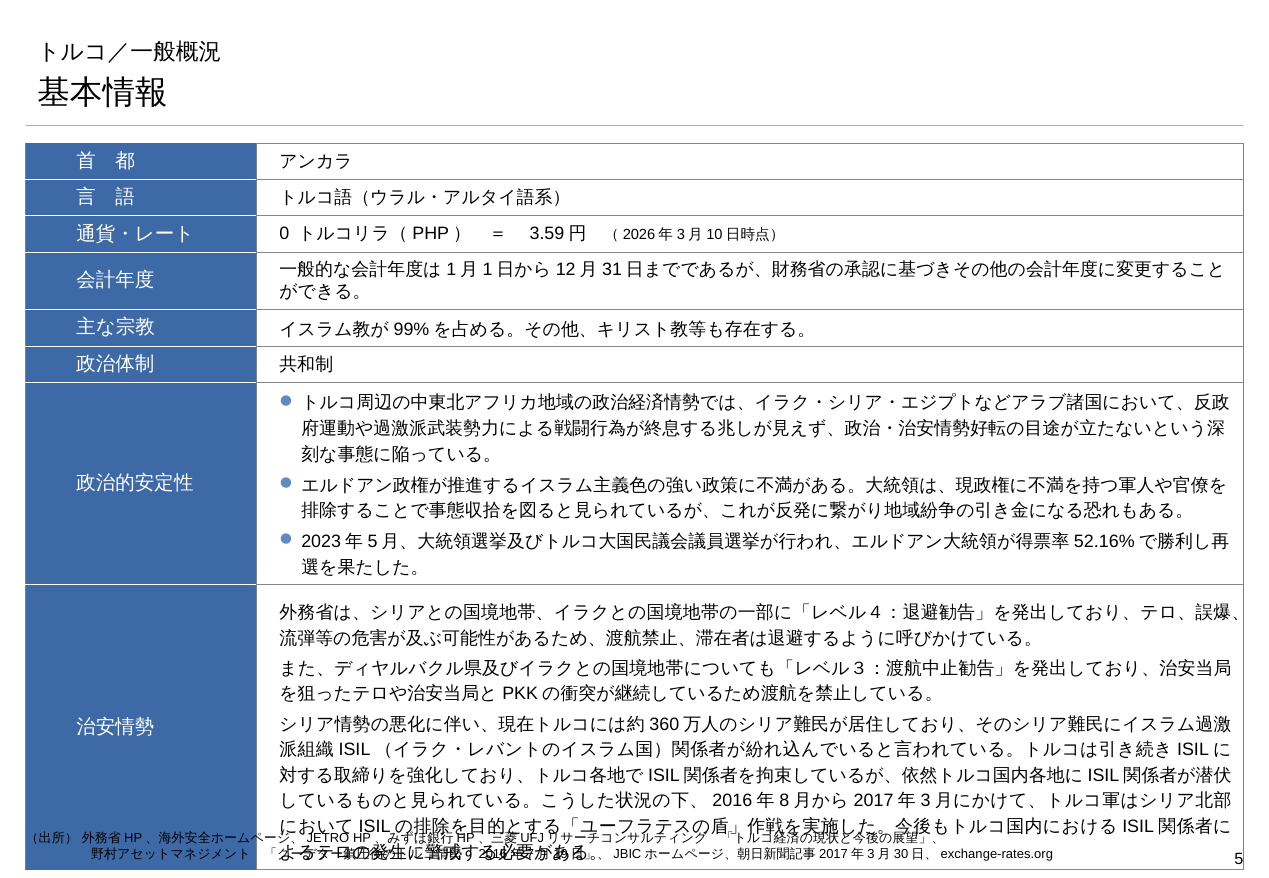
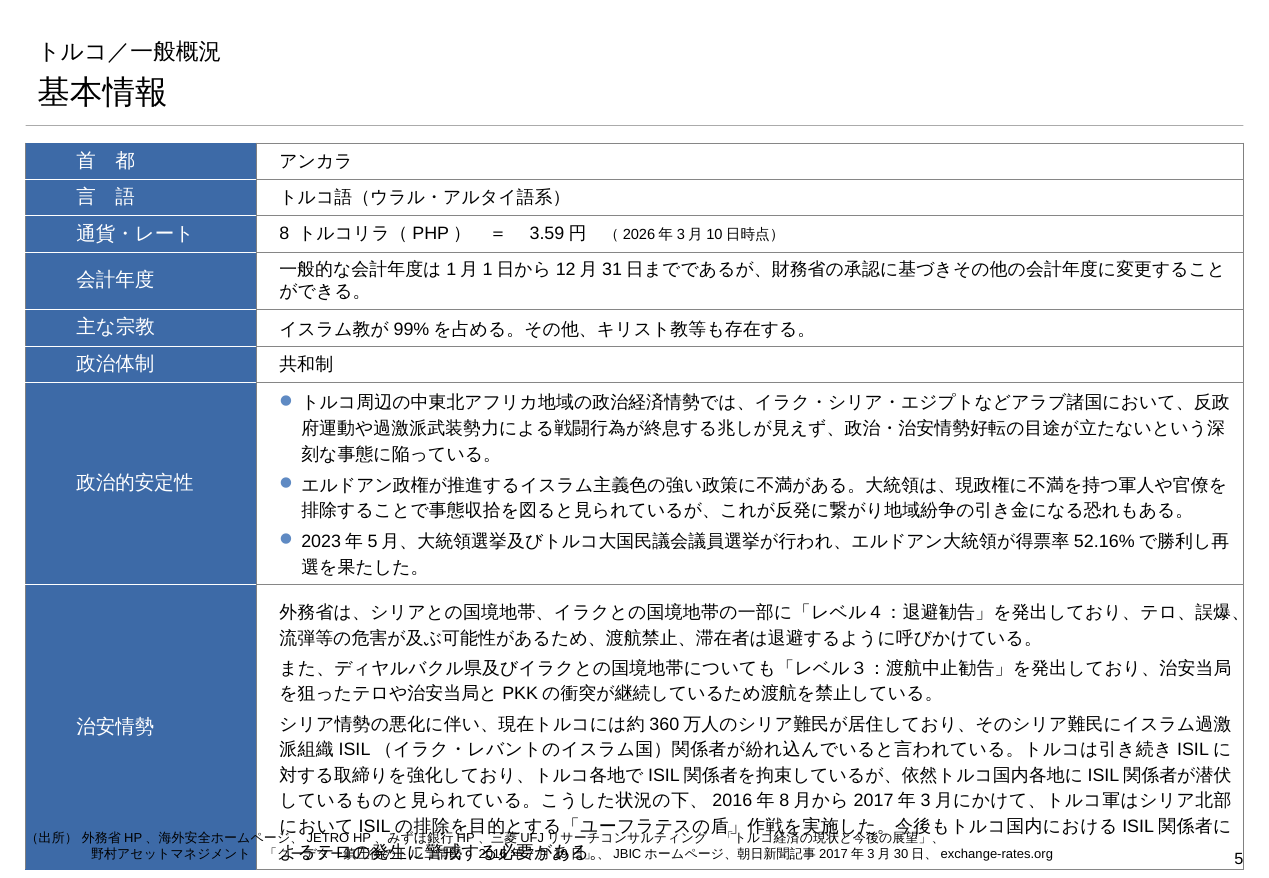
0: 0 -> 8 (284, 234)
